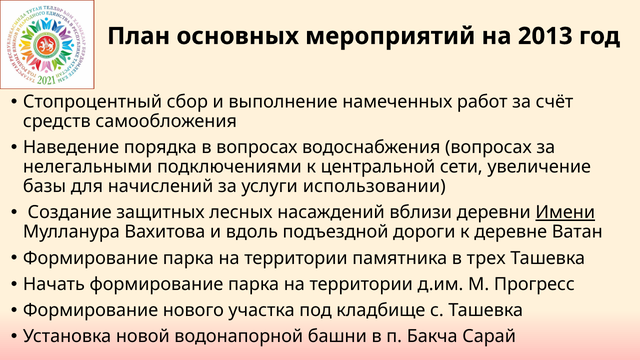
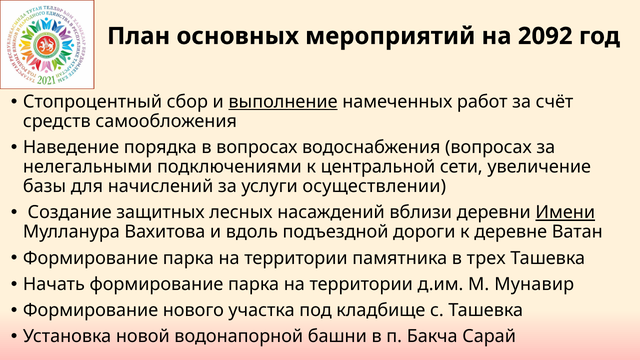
2013: 2013 -> 2092 (545, 36)
выполнение underline: none -> present (283, 102)
использовании: использовании -> осуществлении (374, 186)
Прогресс: Прогресс -> Мунавир (534, 284)
